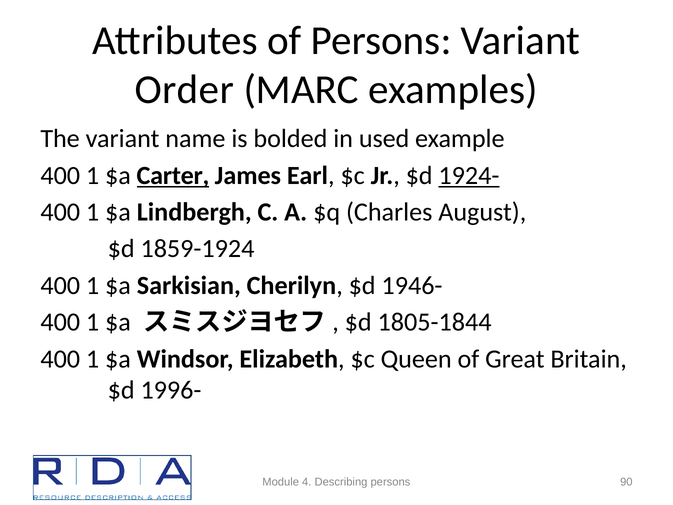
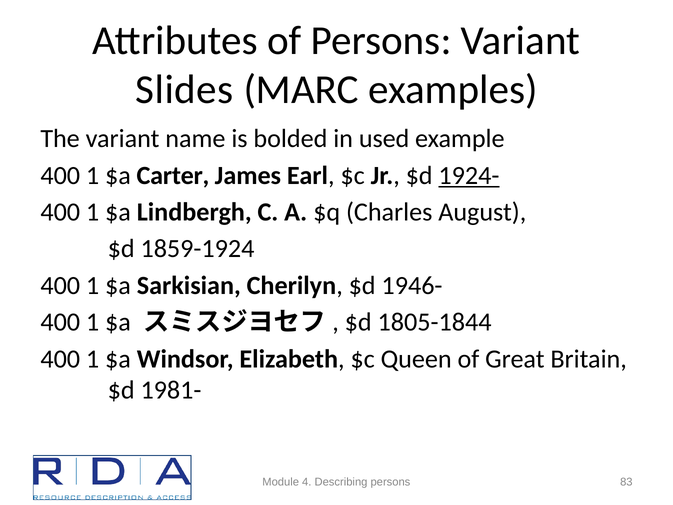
Order: Order -> Slides (184, 90)
Carter underline: present -> none (173, 175)
1996-: 1996- -> 1981- (171, 390)
90: 90 -> 83 (626, 482)
